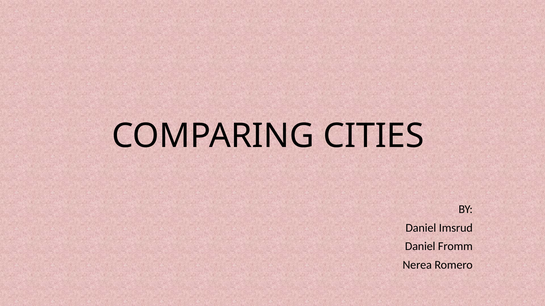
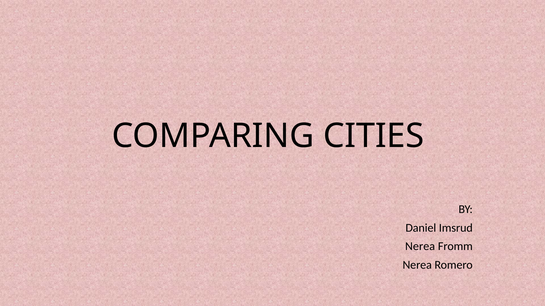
Daniel: Daniel -> Nerea (420, 247)
